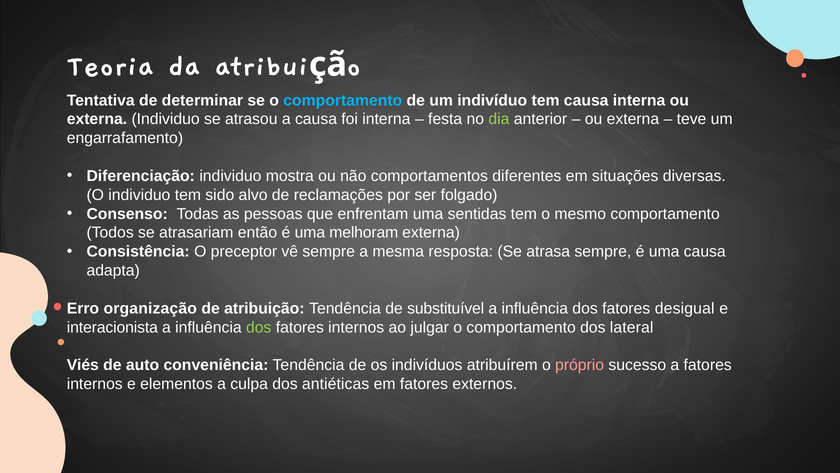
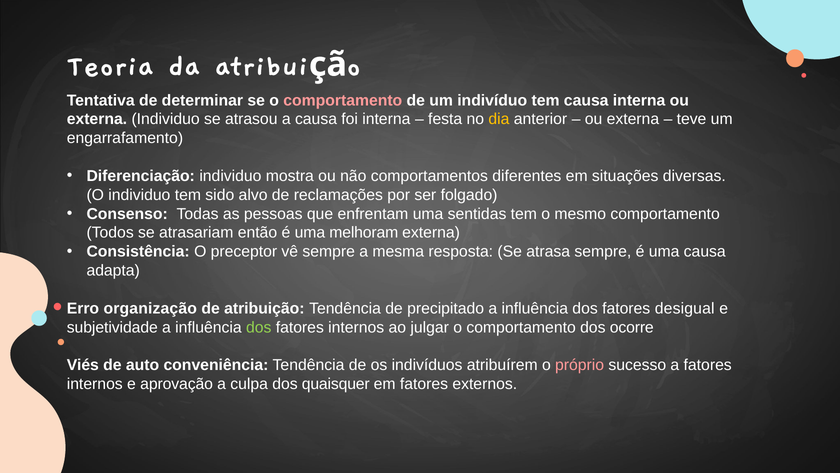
comportamento colour: light blue -> pink (343, 100)
dia colour: light green -> yellow (499, 119)
substituível: substituível -> precipitado (446, 308)
interacionista: interacionista -> subjetividade (112, 327)
lateral: lateral -> ocorre (632, 327)
elementos: elementos -> aprovação (177, 384)
antiéticas: antiéticas -> quaisquer (336, 384)
